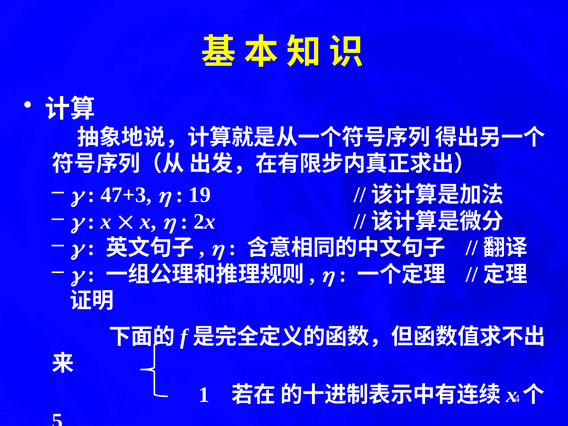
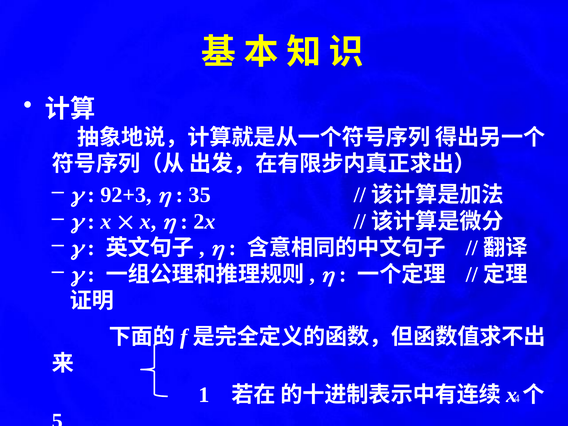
47+3: 47+3 -> 92+3 (126, 195)
19: 19 -> 35 (200, 195)
